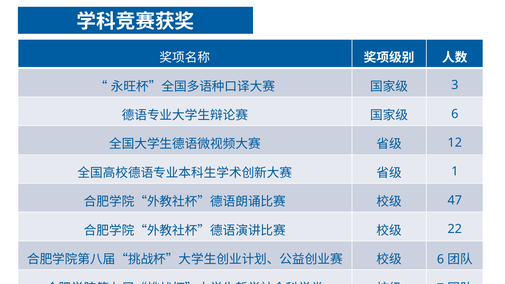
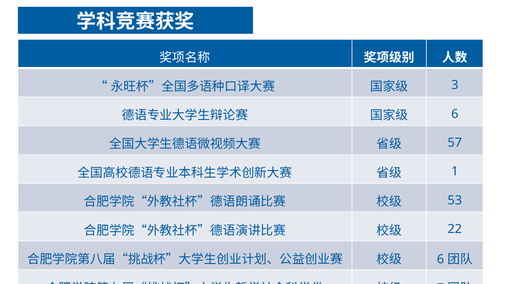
12: 12 -> 57 (455, 143)
47: 47 -> 53 (455, 200)
